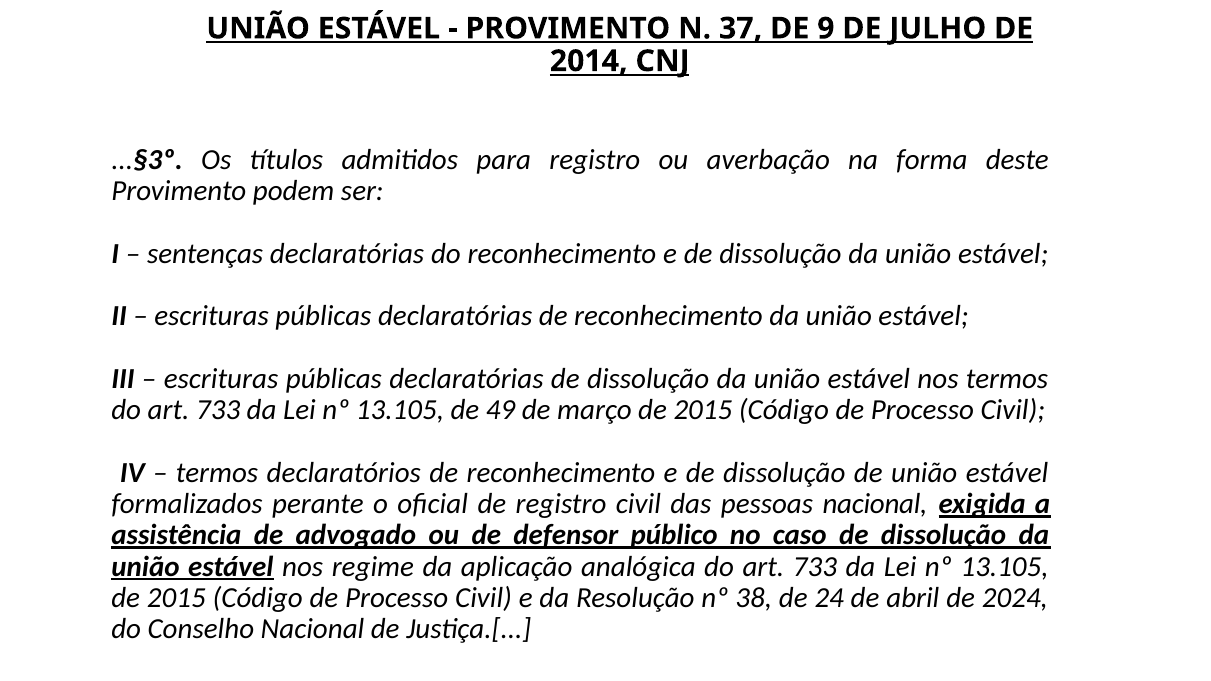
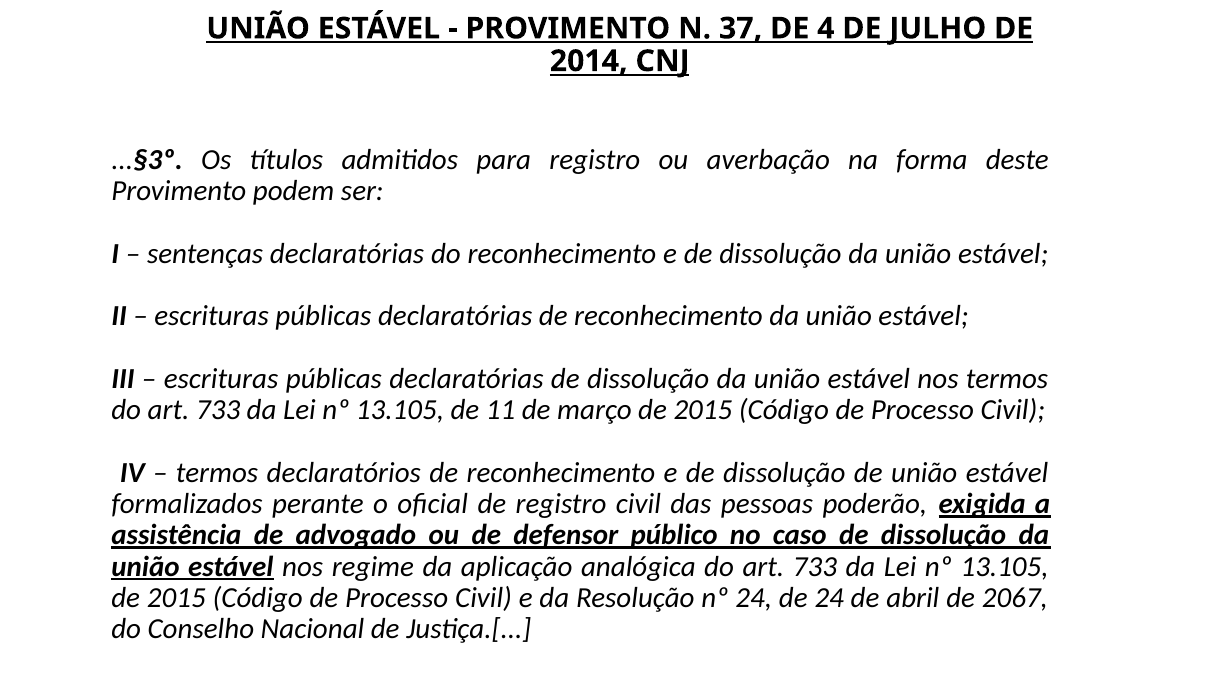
9: 9 -> 4 (826, 28)
49: 49 -> 11 (501, 410)
pessoas nacional: nacional -> poderão (875, 504)
nº 38: 38 -> 24 (754, 598)
2024: 2024 -> 2067 (1015, 598)
